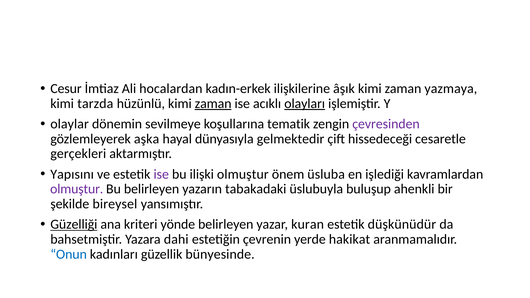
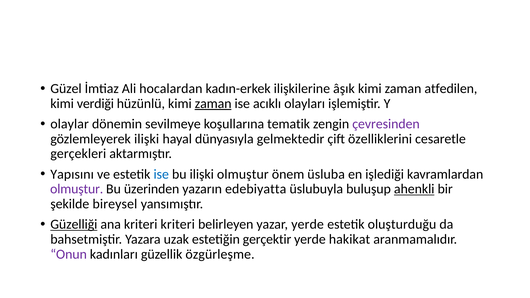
Cesur: Cesur -> Güzel (66, 89)
yazmaya: yazmaya -> atfedilen (451, 89)
tarzda: tarzda -> verdiği (95, 104)
olayları underline: present -> none (305, 104)
gözlemleyerek aşka: aşka -> ilişki (147, 139)
hissedeceği: hissedeceği -> özelliklerini (380, 139)
ise colour: purple -> blue (161, 174)
Bu belirleyen: belirleyen -> üzerinden (152, 189)
tabakadaki: tabakadaki -> edebiyatta (256, 189)
ahenkli underline: none -> present (414, 189)
kriteri yönde: yönde -> kriteri (178, 224)
yazar kuran: kuran -> yerde (308, 224)
düşkünüdür: düşkünüdür -> oluşturduğu (402, 224)
dahi: dahi -> uzak (176, 239)
çevrenin: çevrenin -> gerçektir (267, 239)
Onun colour: blue -> purple (69, 254)
bünyesinde: bünyesinde -> özgürleşme (220, 254)
